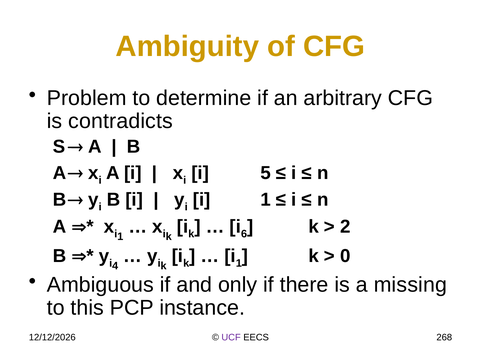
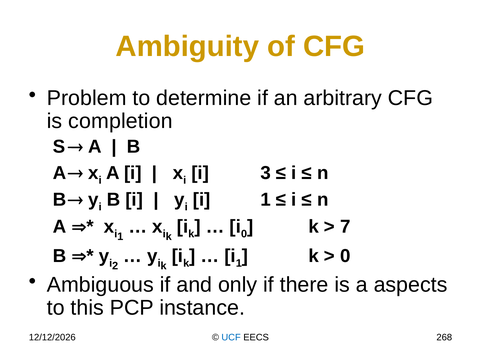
contradicts: contradicts -> completion (121, 121)
5: 5 -> 3 (266, 173)
i 6: 6 -> 0 (244, 234)
2: 2 -> 7 (345, 227)
4: 4 -> 2 (115, 266)
missing: missing -> aspects (411, 284)
UCF colour: purple -> blue (231, 337)
